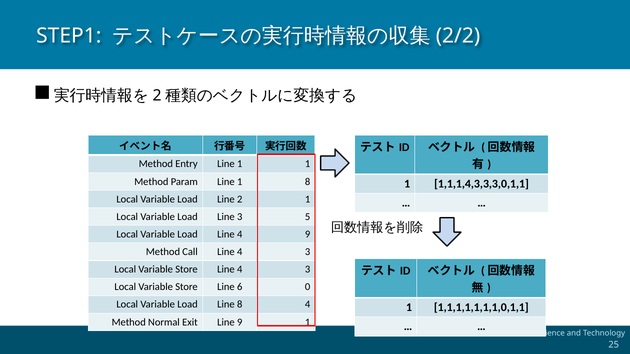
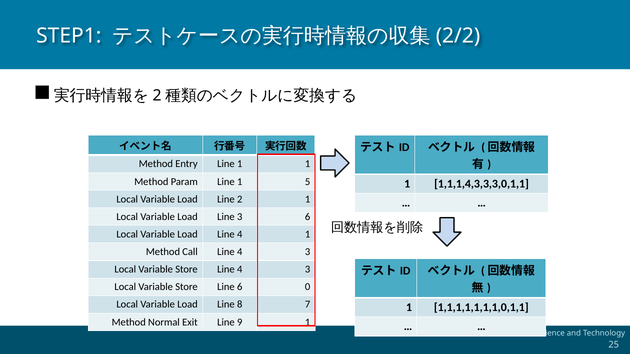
1 8: 8 -> 5 (308, 182)
3 5: 5 -> 6 (308, 217)
4 9: 9 -> 1 (308, 234)
8 4: 4 -> 7 (308, 305)
